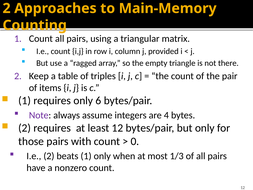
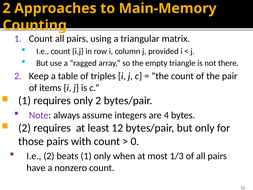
only 6: 6 -> 2 (98, 101)
